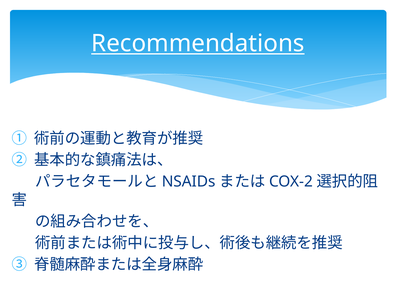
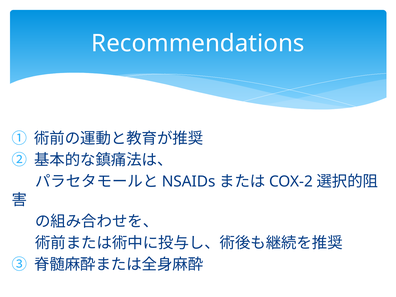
Recommendations underline: present -> none (198, 43)
